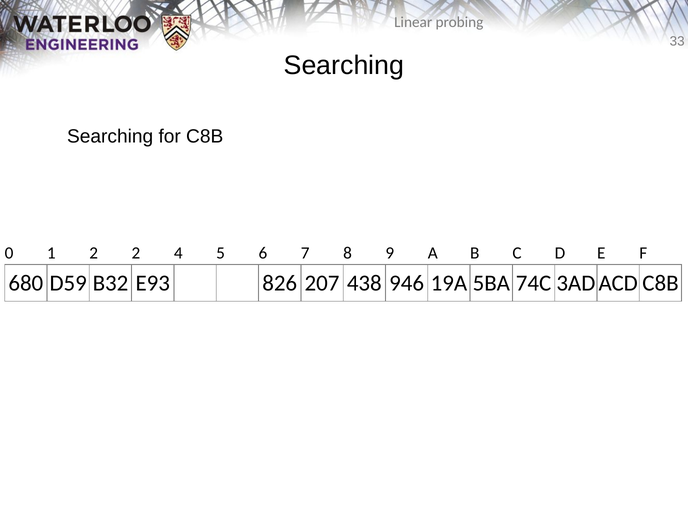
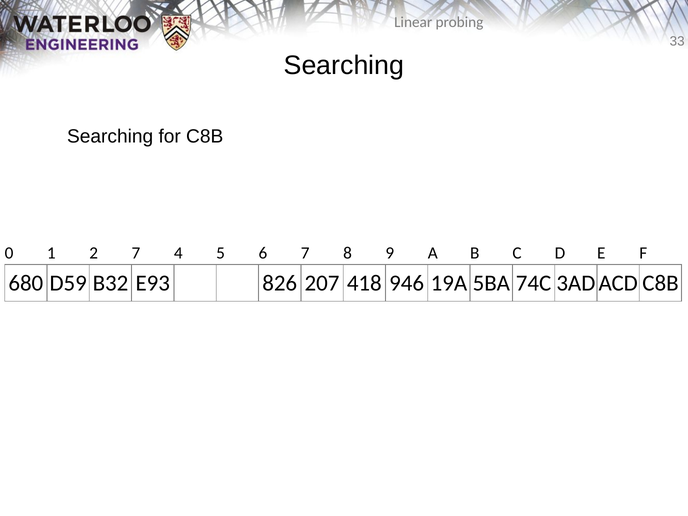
2 2: 2 -> 7 (136, 253)
438: 438 -> 418 (364, 283)
